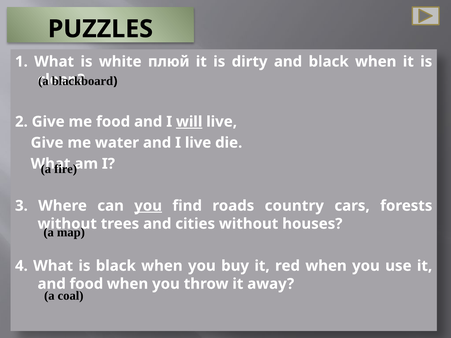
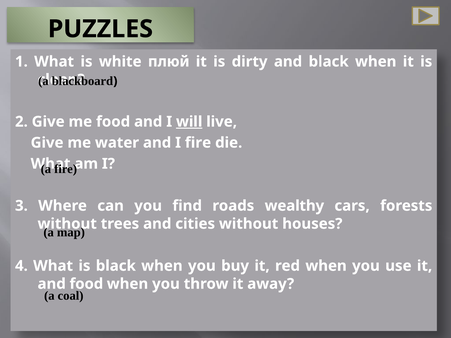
I live: live -> fire (198, 143)
you underline: present -> none (148, 206)
country: country -> wealthy (294, 206)
